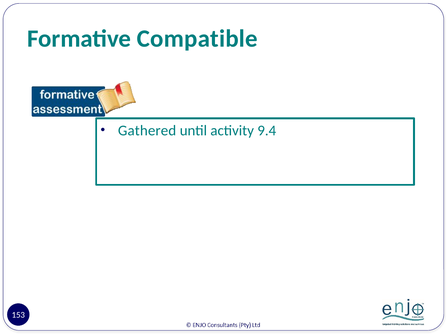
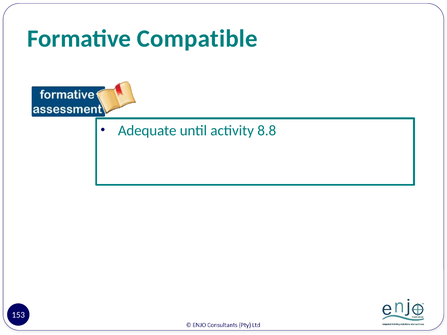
Gathered: Gathered -> Adequate (147, 131)
9.4: 9.4 -> 8.8 (267, 131)
